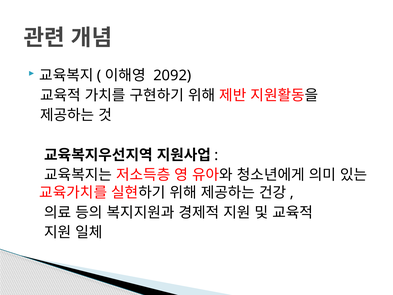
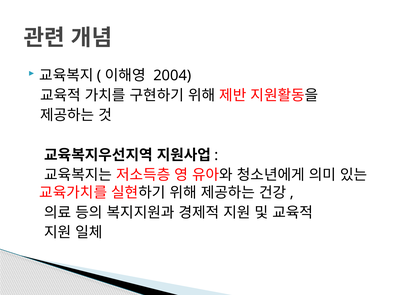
2092: 2092 -> 2004 (172, 75)
